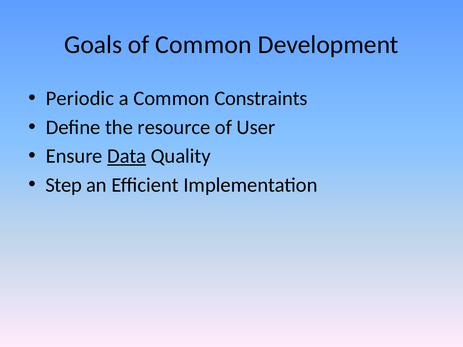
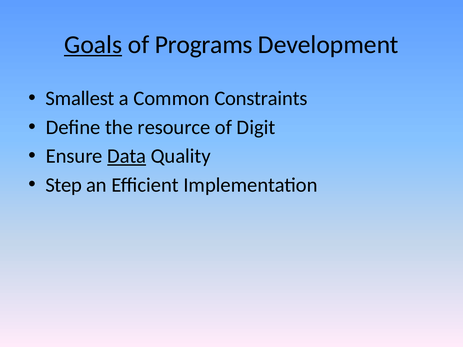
Goals underline: none -> present (93, 45)
of Common: Common -> Programs (204, 45)
Periodic: Periodic -> Smallest (80, 99)
User: User -> Digit (256, 127)
